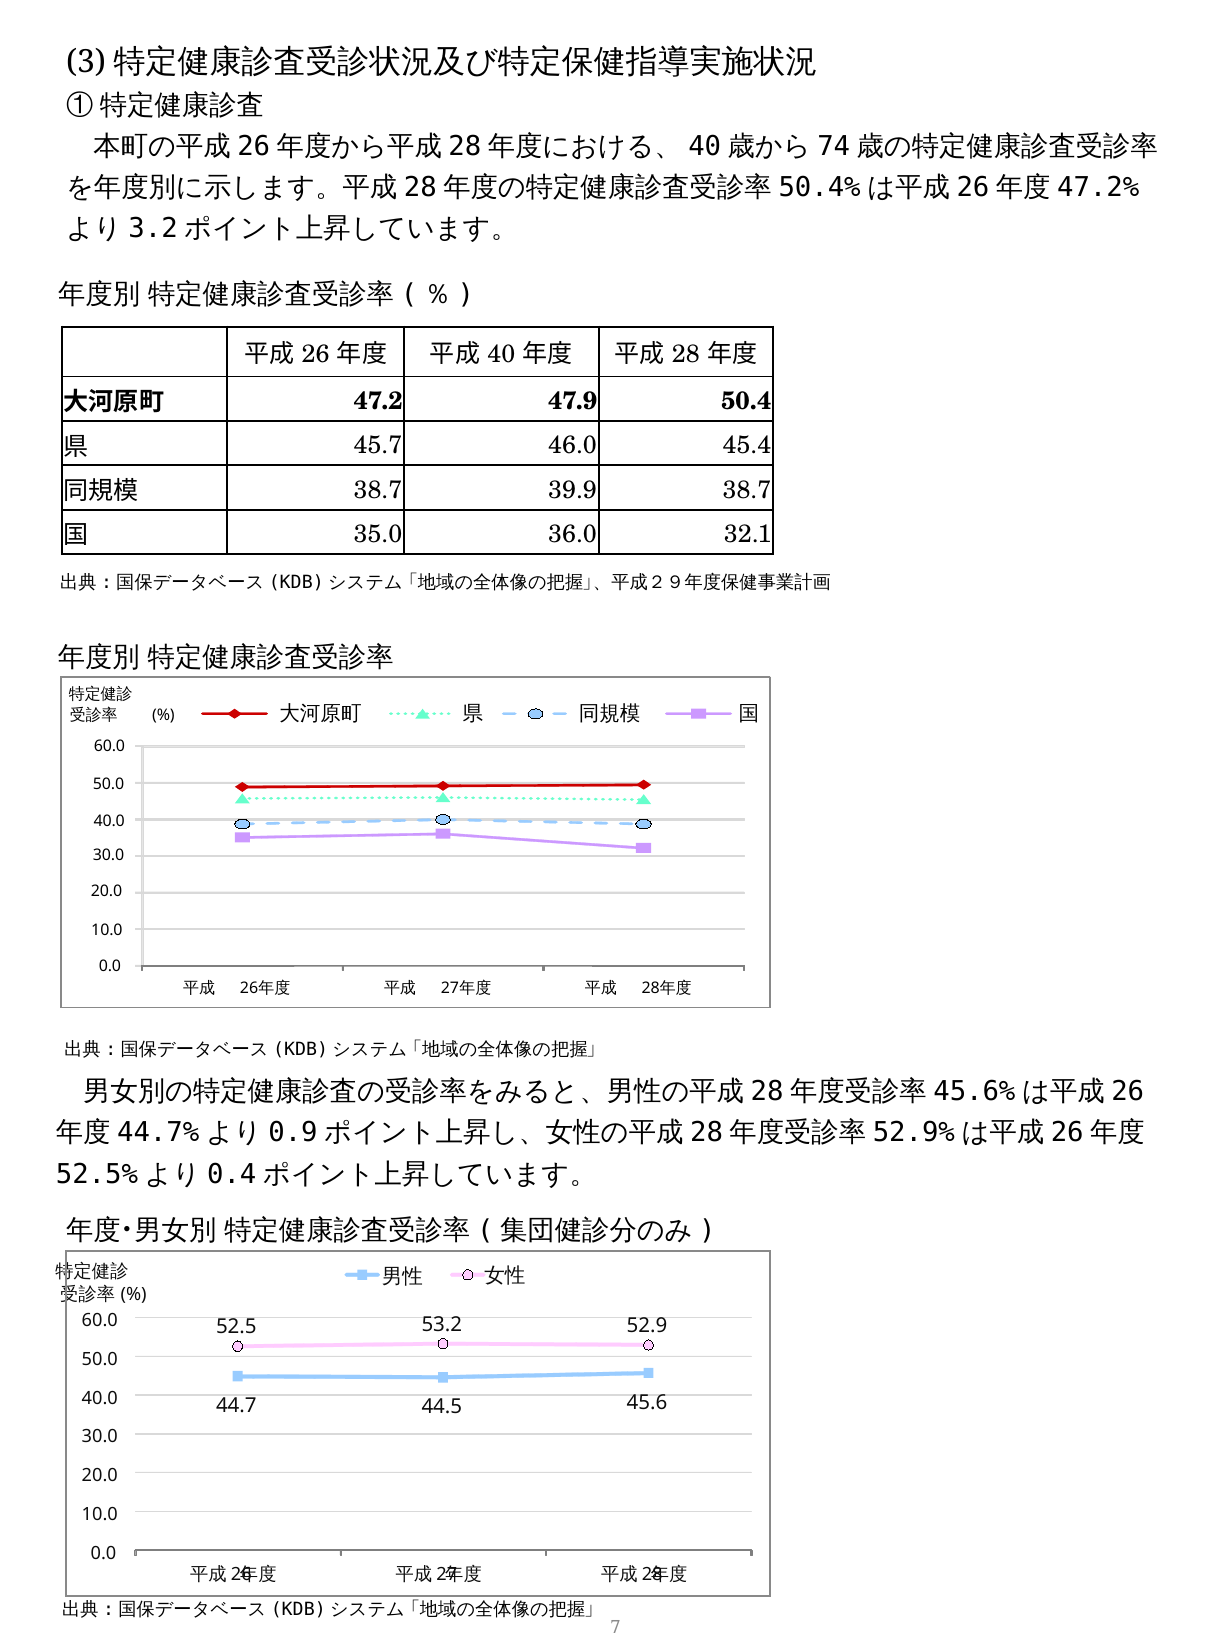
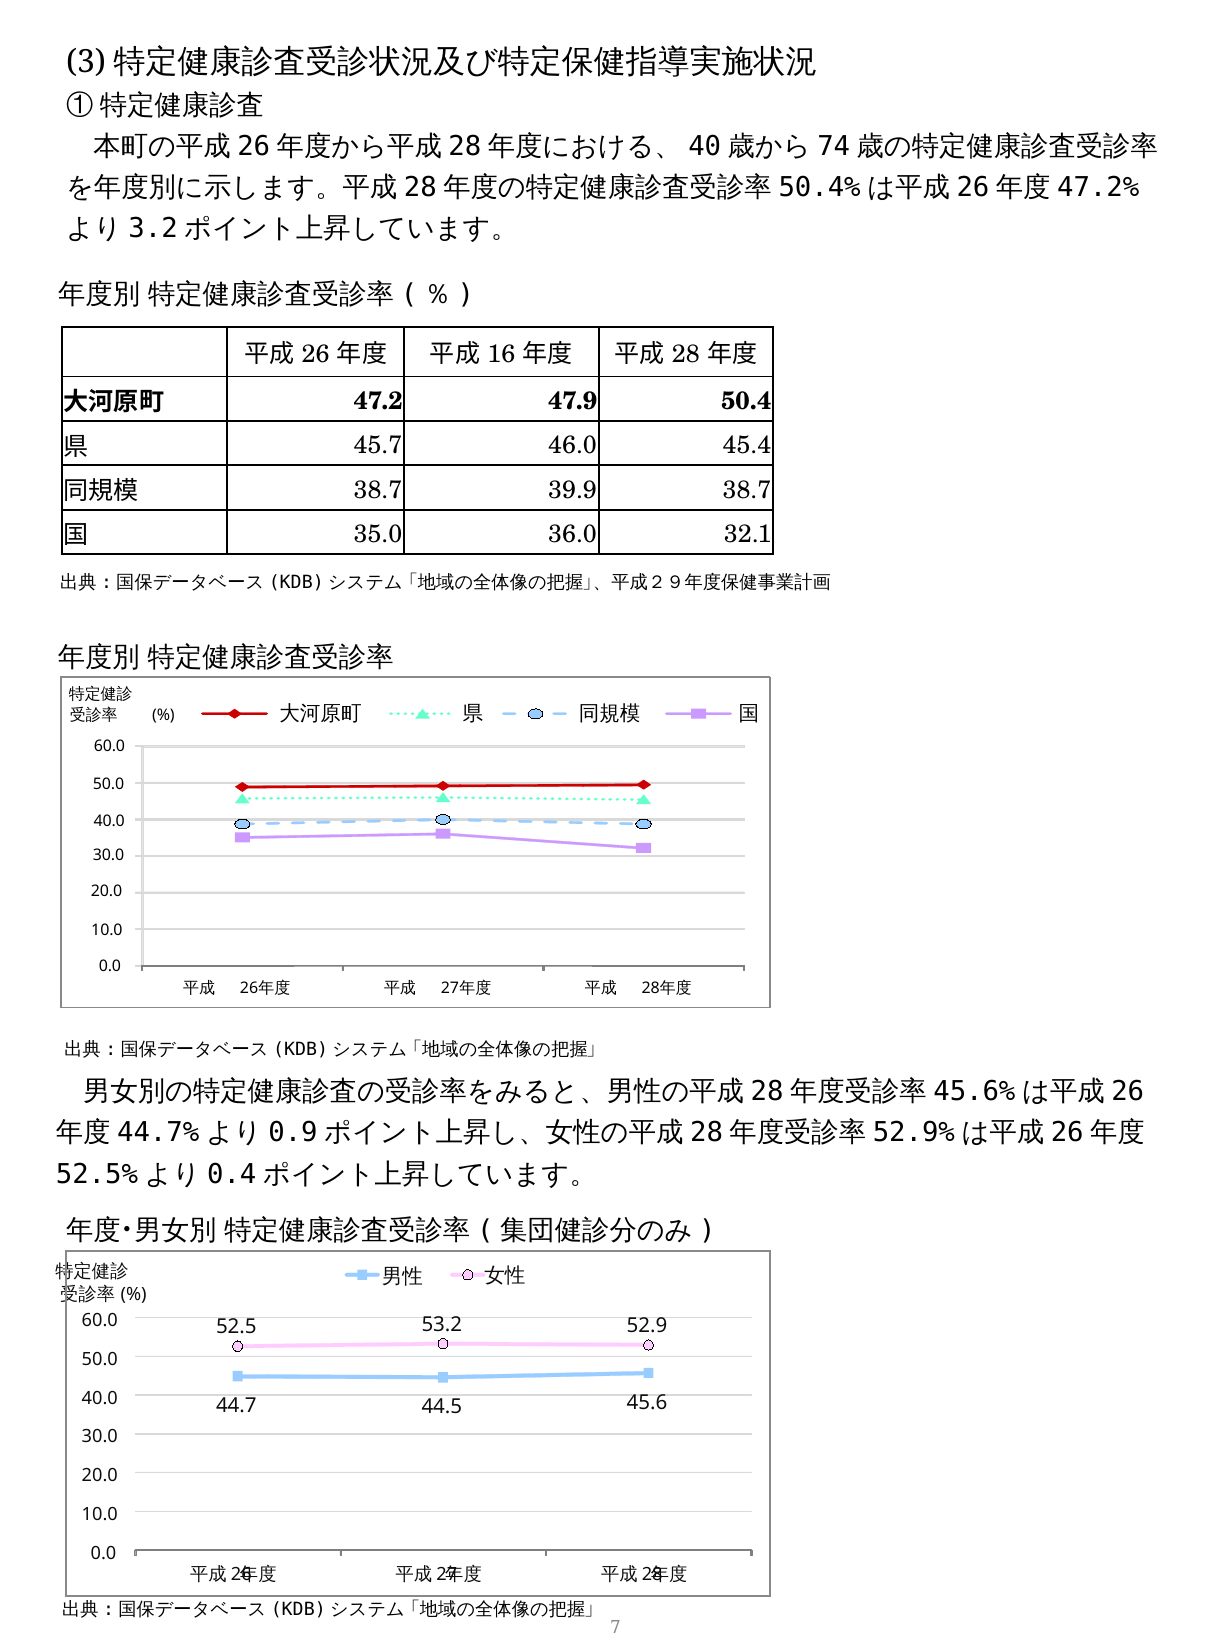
40: 40 -> 16 (501, 355)
